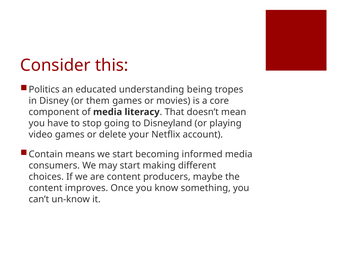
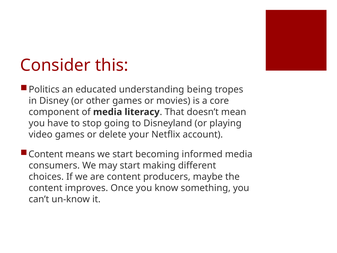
them: them -> other (98, 101)
Contain: Contain -> Content (46, 154)
